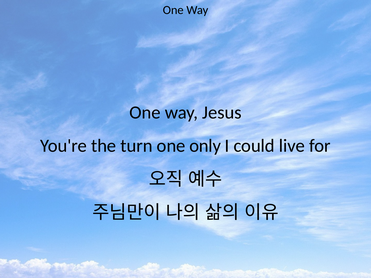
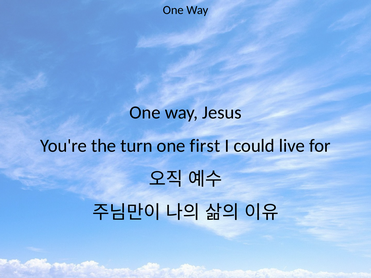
only: only -> first (205, 146)
